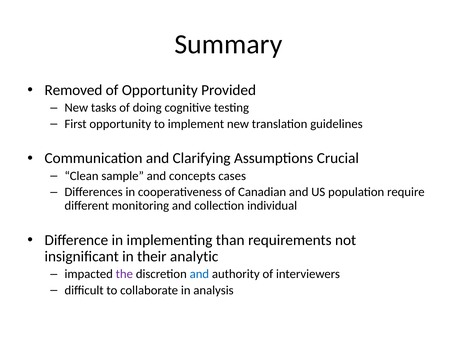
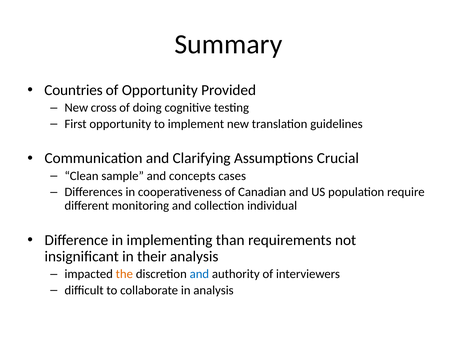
Removed: Removed -> Countries (73, 90)
tasks: tasks -> cross (104, 108)
their analytic: analytic -> analysis (194, 257)
the colour: purple -> orange (124, 275)
